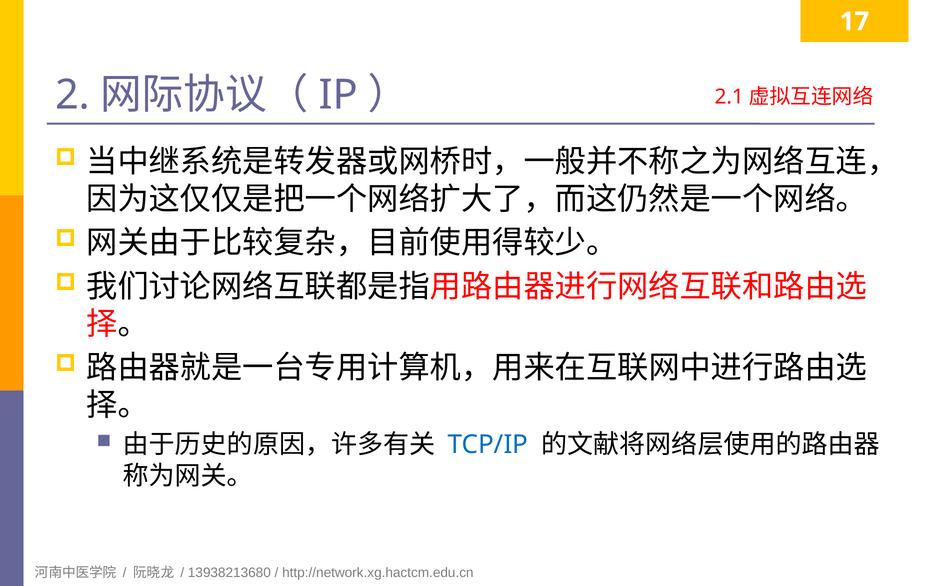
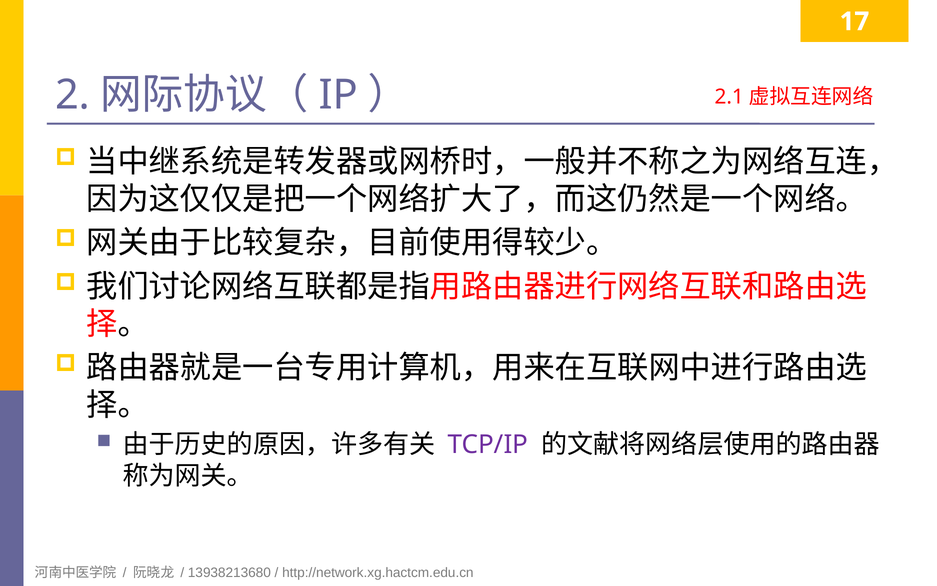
TCP/IP colour: blue -> purple (488, 445)
